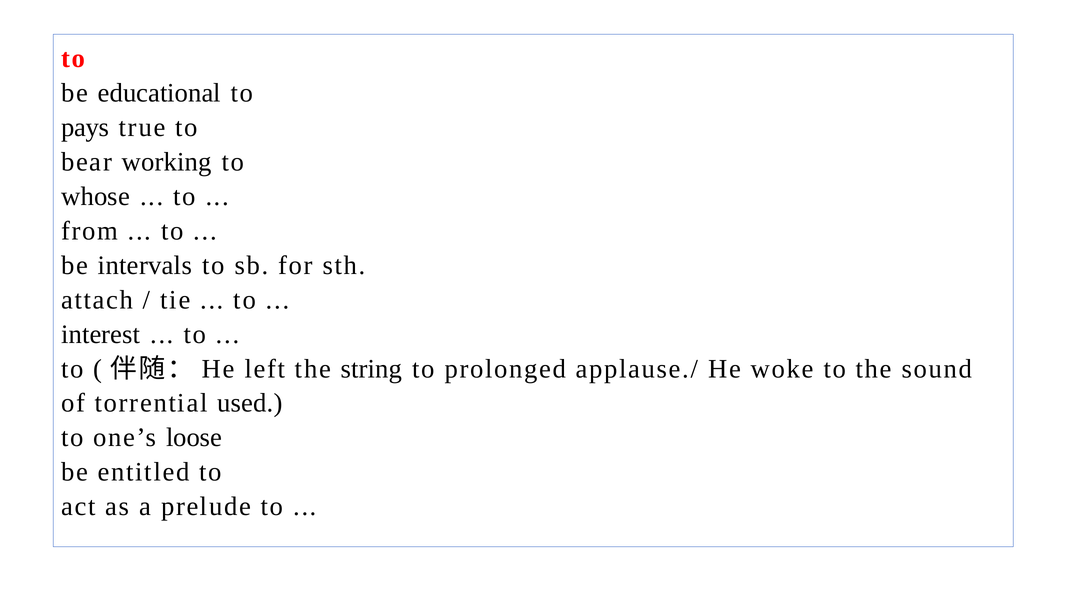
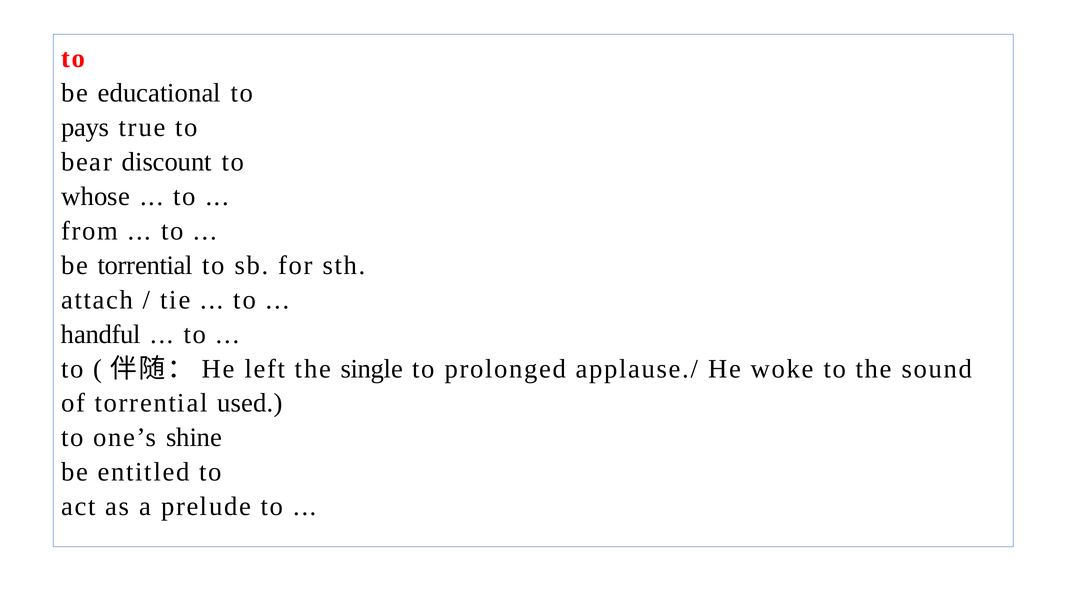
working: working -> discount (167, 162)
be intervals: intervals -> torrential (145, 265)
interest: interest -> handful (101, 334)
string: string -> single (372, 369)
loose: loose -> shine (194, 438)
